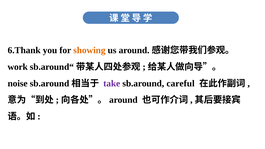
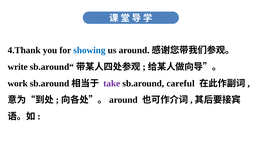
6.Thank: 6.Thank -> 4.Thank (24, 50)
showing colour: orange -> blue (89, 50)
work: work -> write (18, 67)
noise: noise -> work (18, 83)
